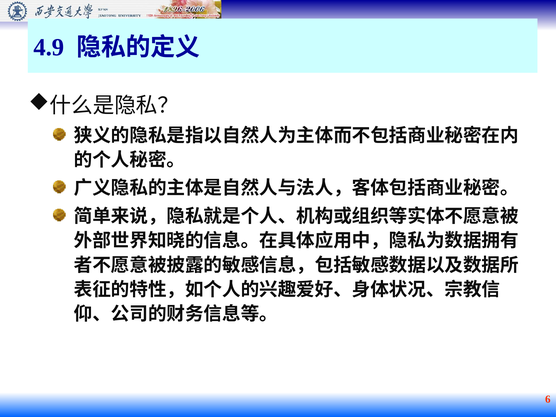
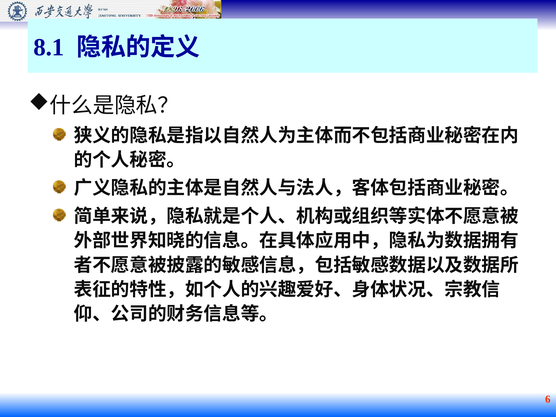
4.9: 4.9 -> 8.1 (49, 47)
